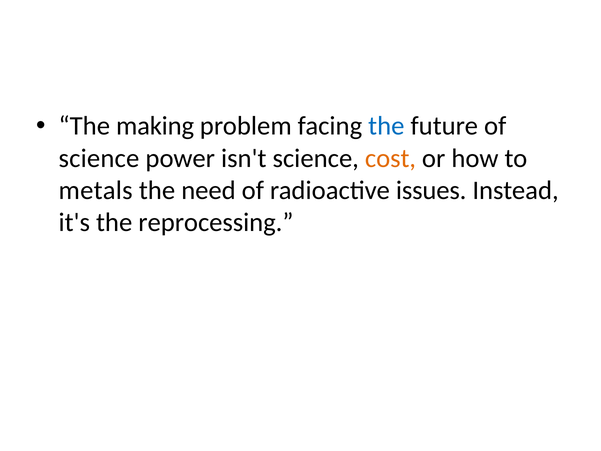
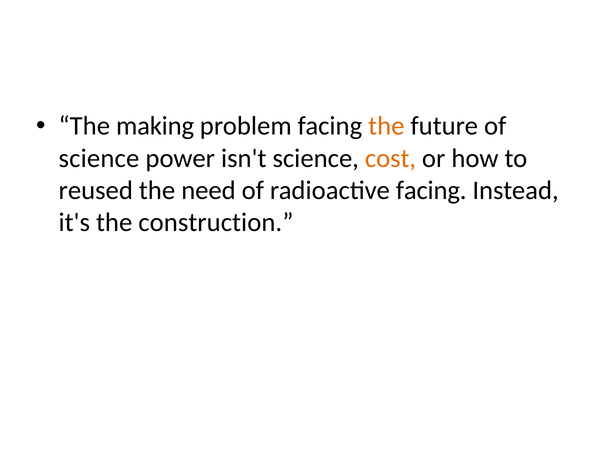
the colour: blue -> orange (386, 126)
metals: metals -> reused (96, 190)
radioactive issues: issues -> facing (431, 190)
reprocessing: reprocessing -> construction (216, 222)
